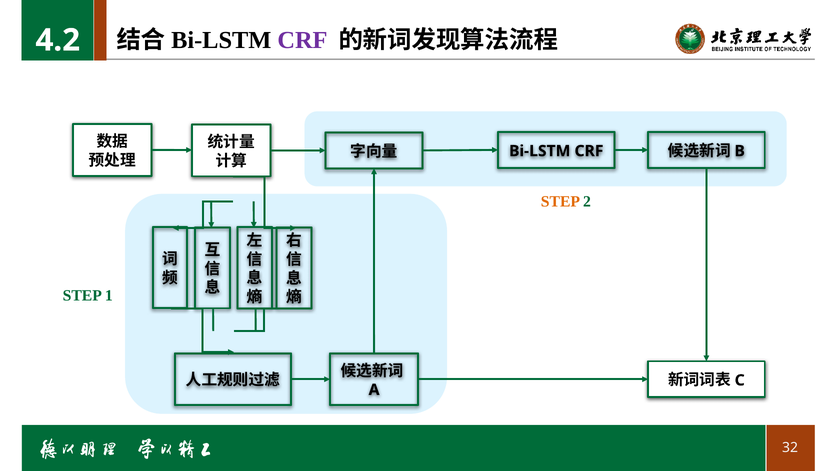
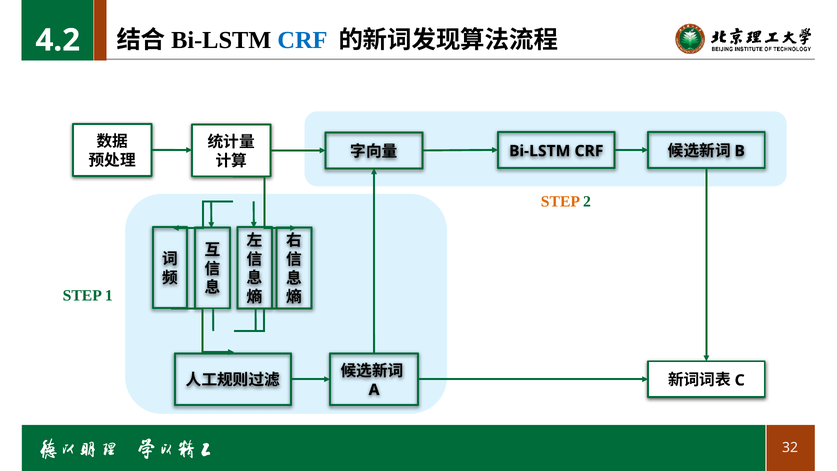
CRF colour: purple -> blue (302, 40)
